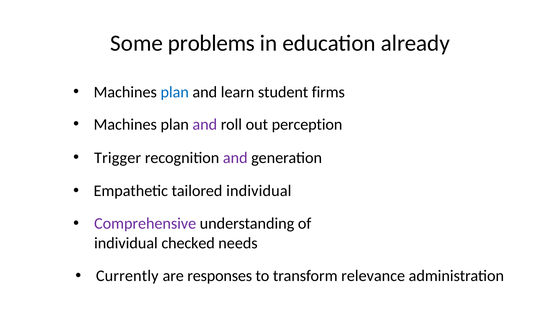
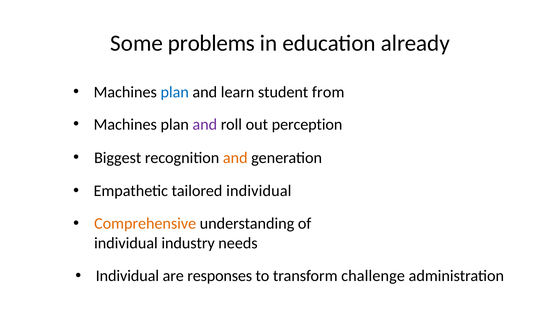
firms: firms -> from (328, 92)
Trigger: Trigger -> Biggest (118, 158)
and colour: purple -> orange (235, 158)
Comprehensive colour: purple -> orange (145, 223)
checked: checked -> industry (188, 243)
Currently: Currently -> Individual (127, 276)
relevance: relevance -> challenge (373, 276)
